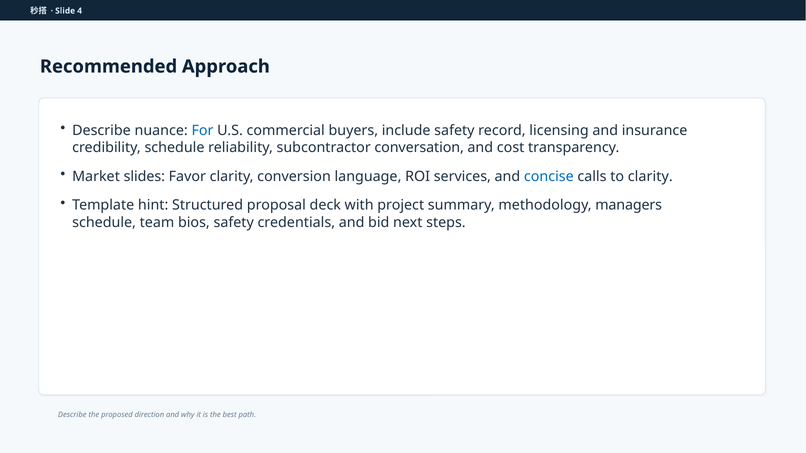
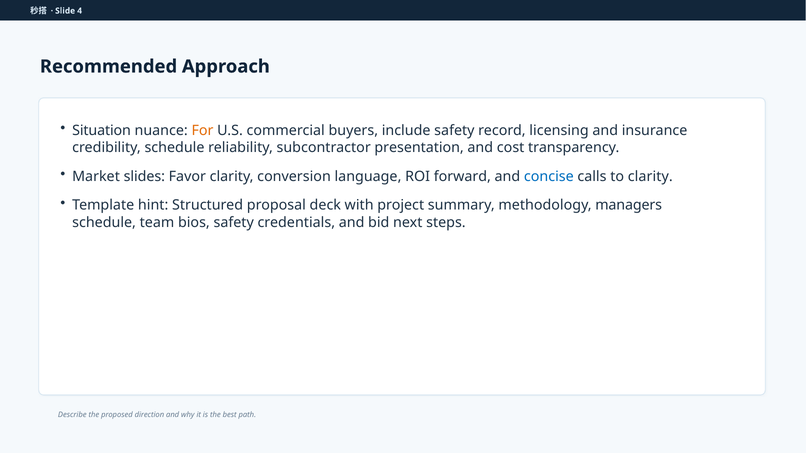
Describe: Describe -> Situation (102, 130)
For colour: blue -> orange (202, 130)
conversation: conversation -> presentation (419, 148)
services: services -> forward (462, 176)
